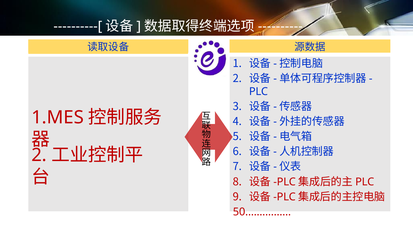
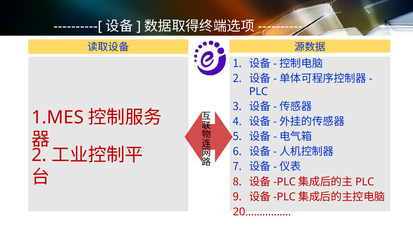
50.……………: 50.…………… -> 20.…………… (262, 212)
